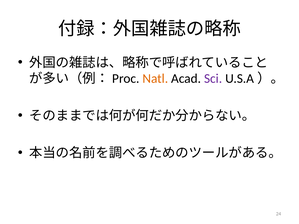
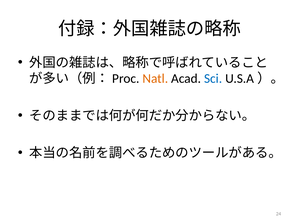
Sci colour: purple -> blue (213, 79)
